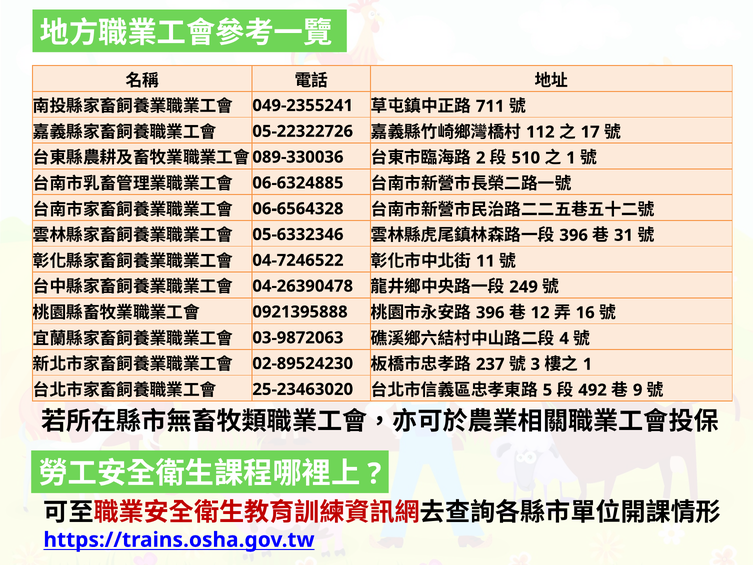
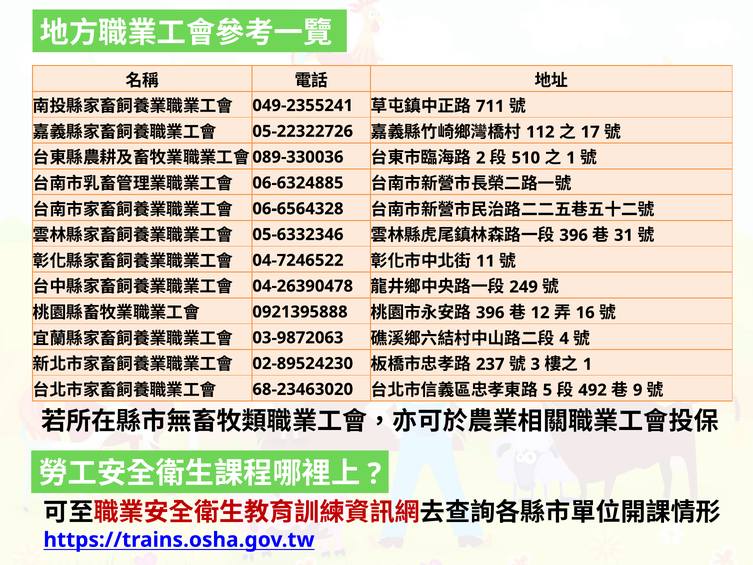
25-23463020: 25-23463020 -> 68-23463020 (303, 389)
